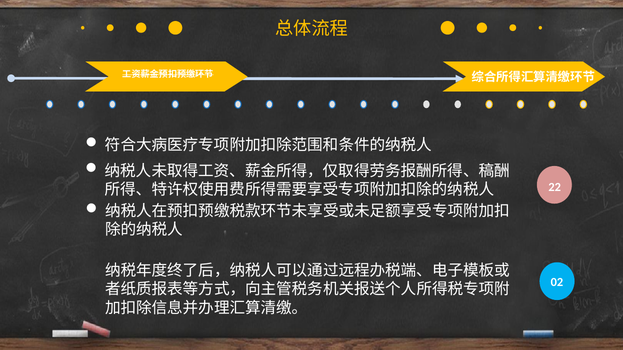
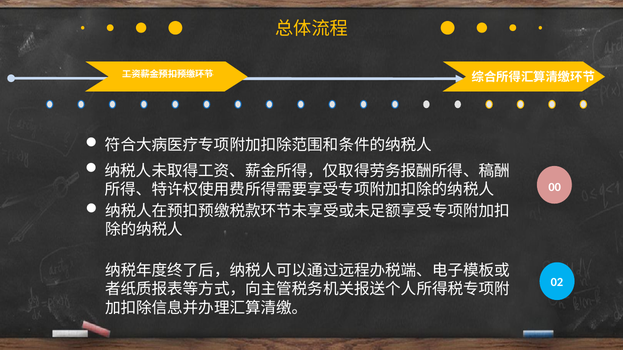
22: 22 -> 00 (555, 187)
